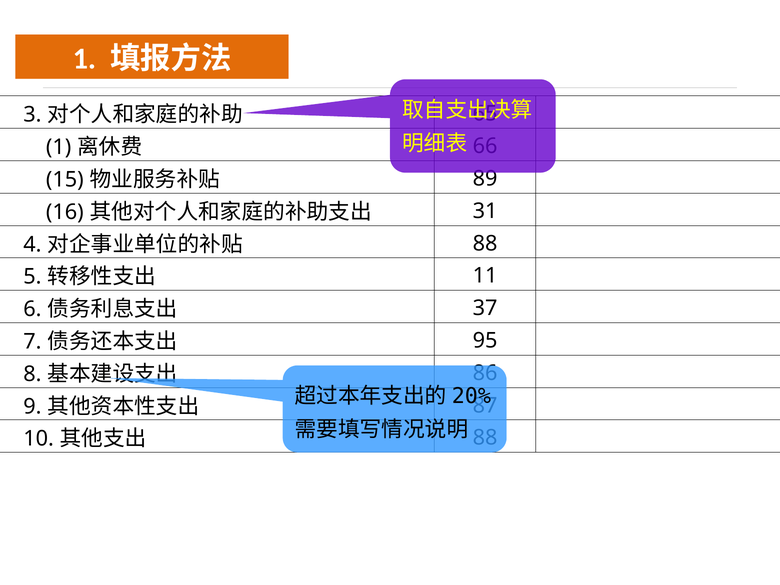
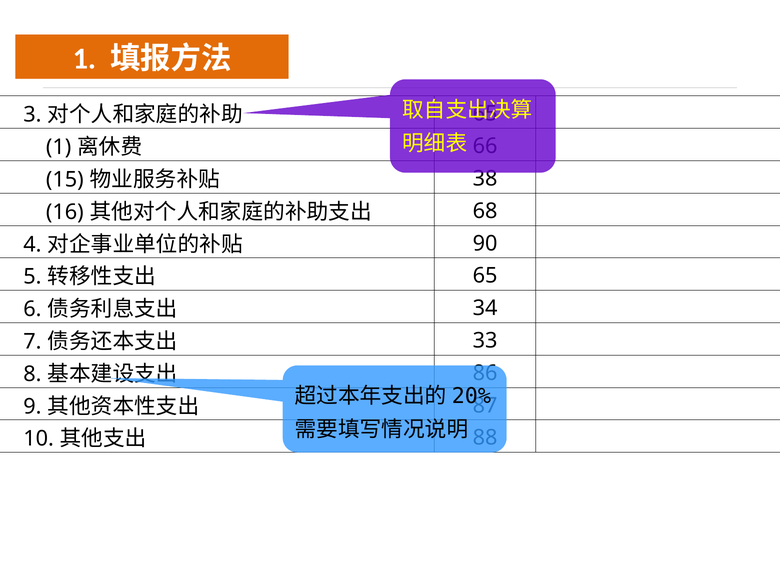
89: 89 -> 38 (485, 179)
31: 31 -> 68 (485, 211)
88: 88 -> 90 (485, 243)
11: 11 -> 65 (485, 276)
37: 37 -> 34 (485, 308)
95: 95 -> 33 (485, 341)
